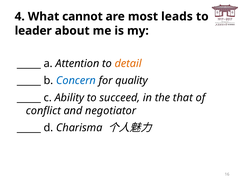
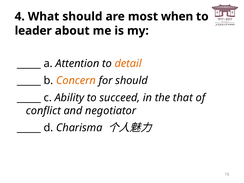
What cannot: cannot -> should (82, 16)
leads: leads -> when (177, 16)
Concern colour: blue -> orange (76, 81)
for quality: quality -> should (132, 81)
